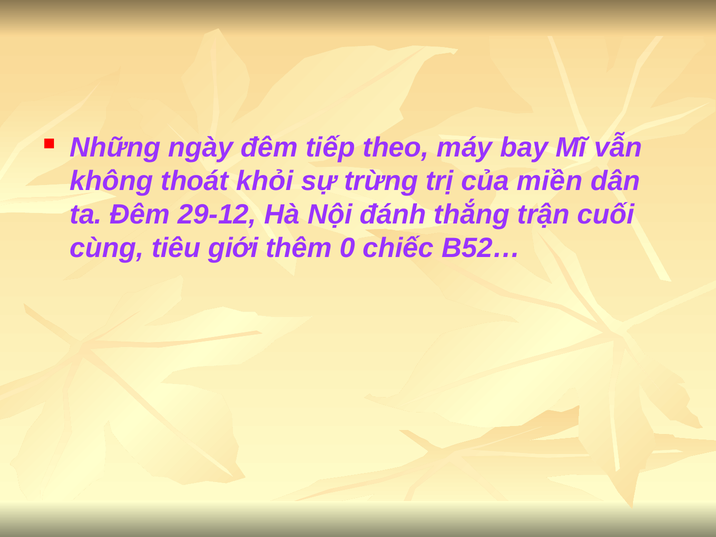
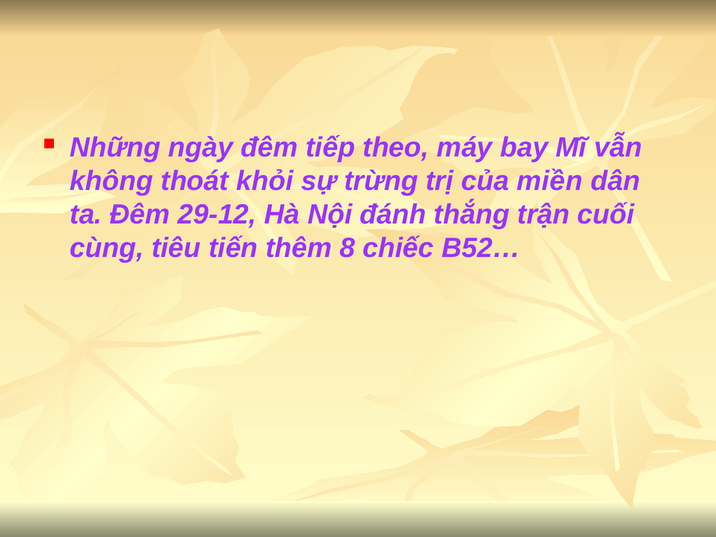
giới: giới -> tiến (233, 248)
0: 0 -> 8 (347, 248)
